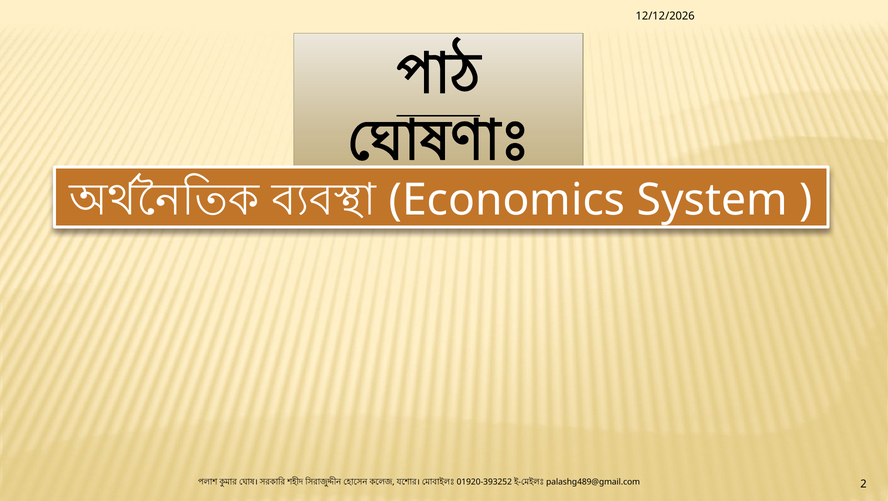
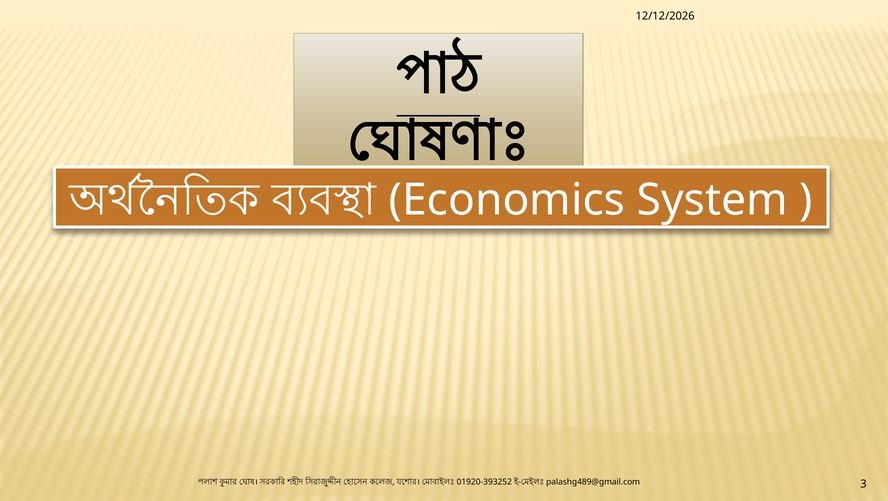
2: 2 -> 3 (863, 484)
